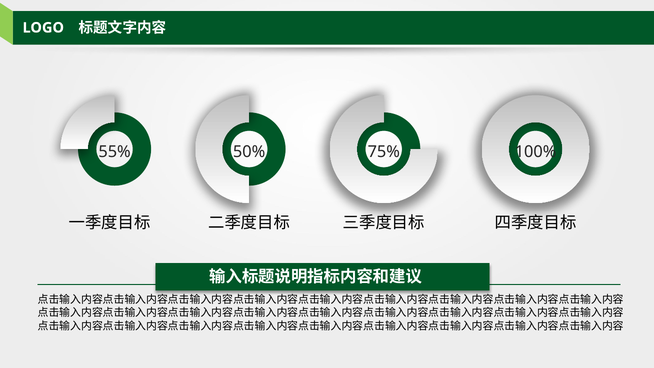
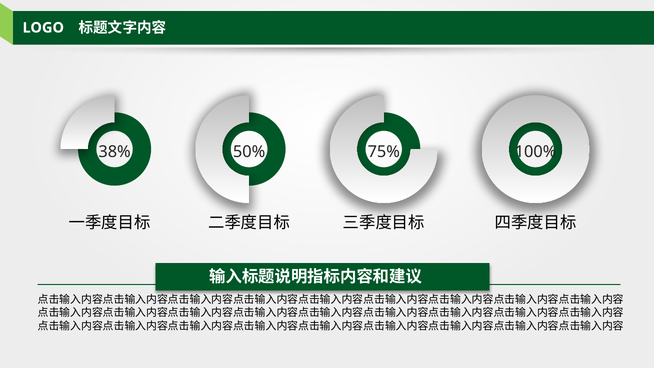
55%: 55% -> 38% (115, 152)
